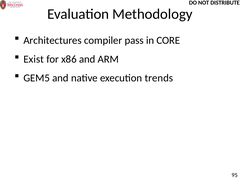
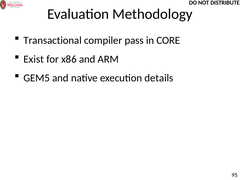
Architectures: Architectures -> Transactional (53, 40)
trends: trends -> details (159, 78)
